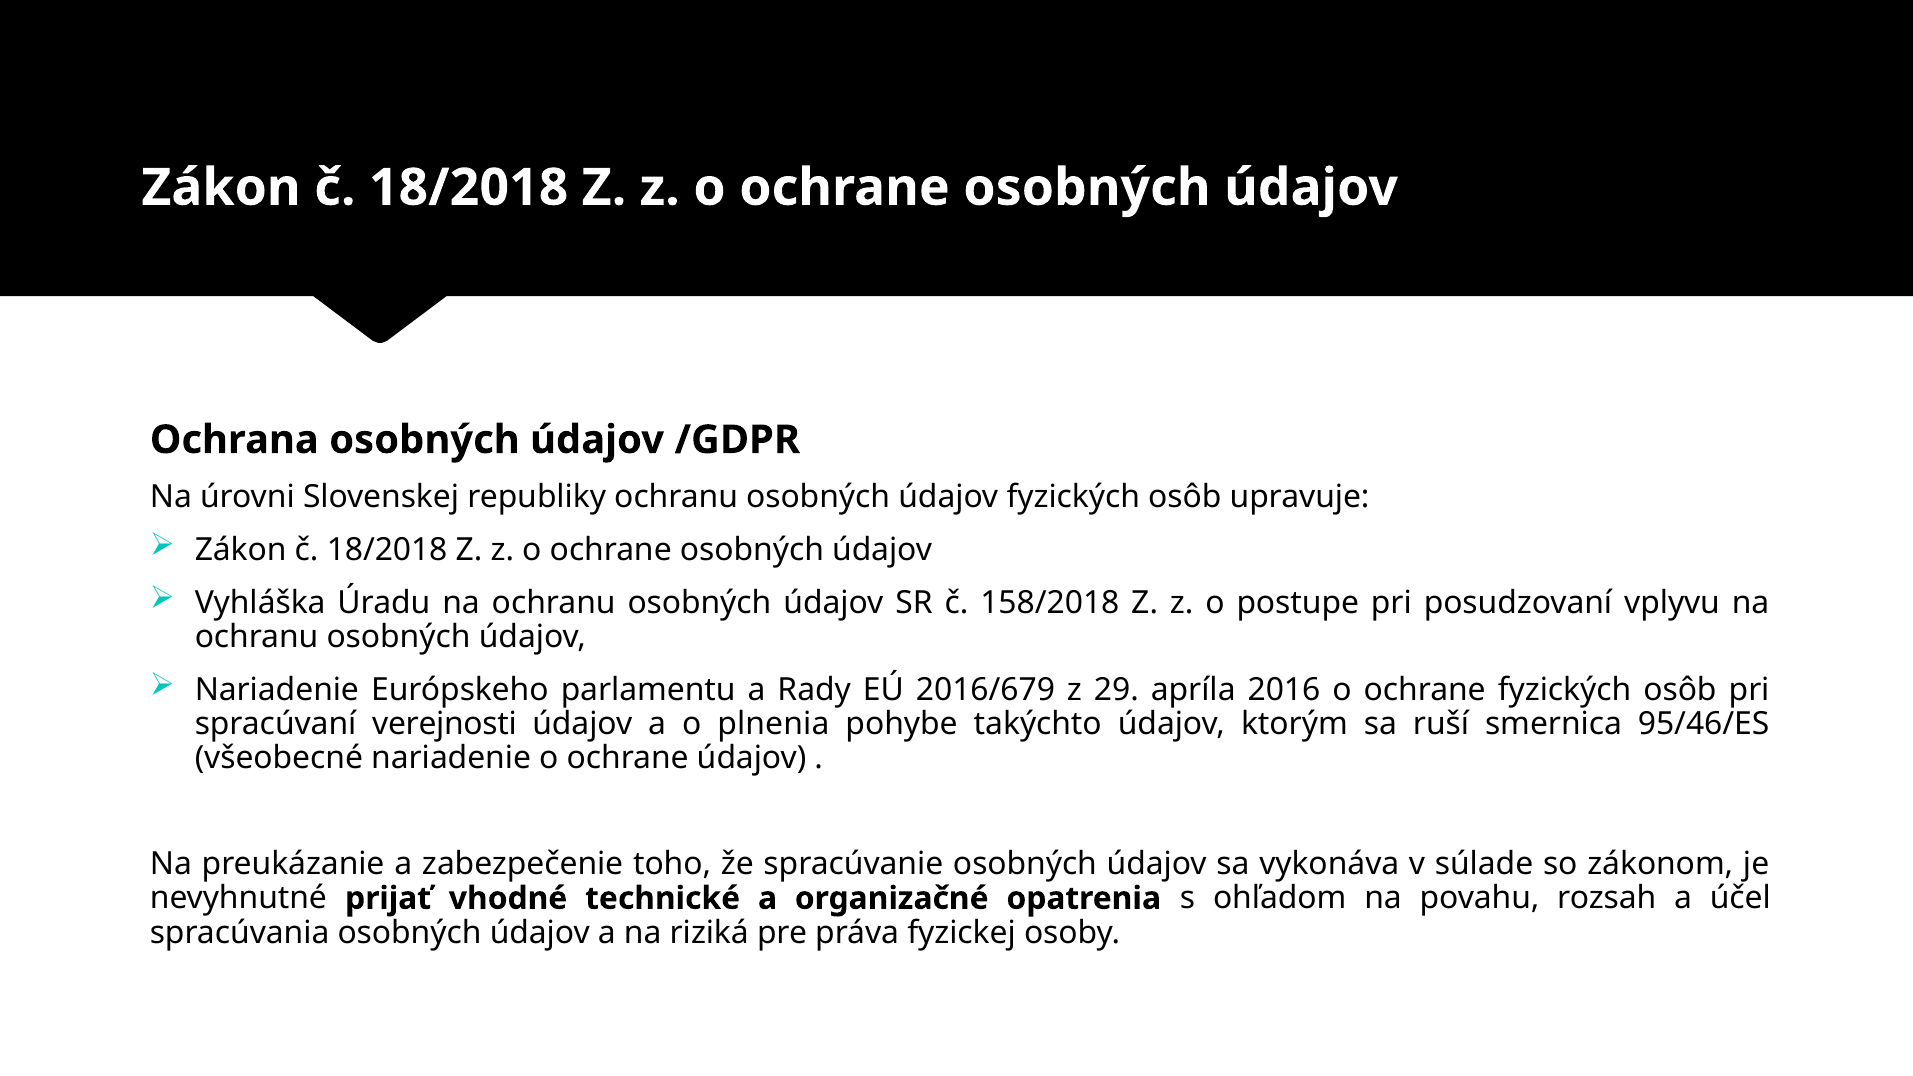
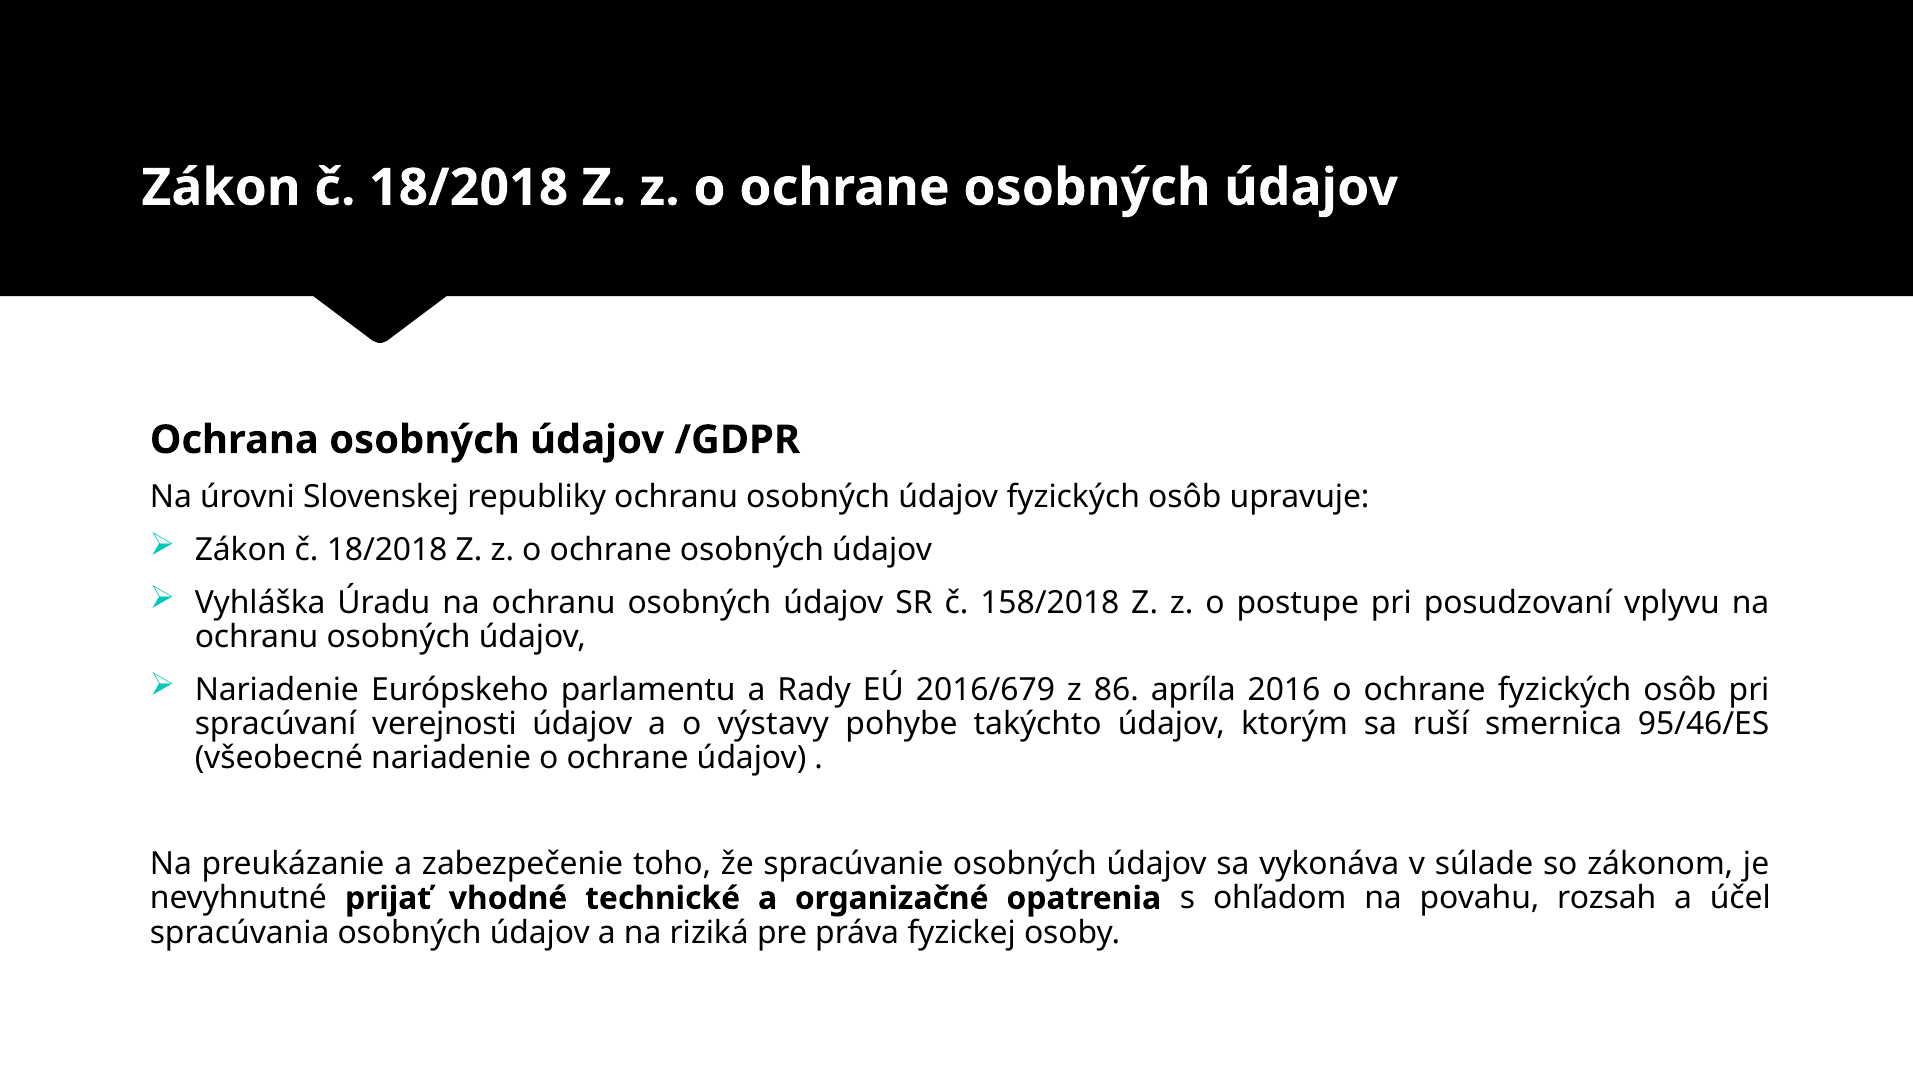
29: 29 -> 86 (1116, 690)
plnenia: plnenia -> výstavy (773, 724)
